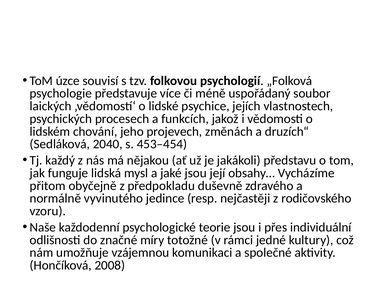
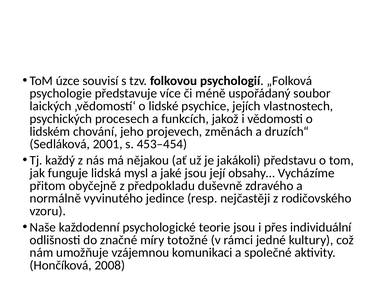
2040: 2040 -> 2001 (108, 145)
